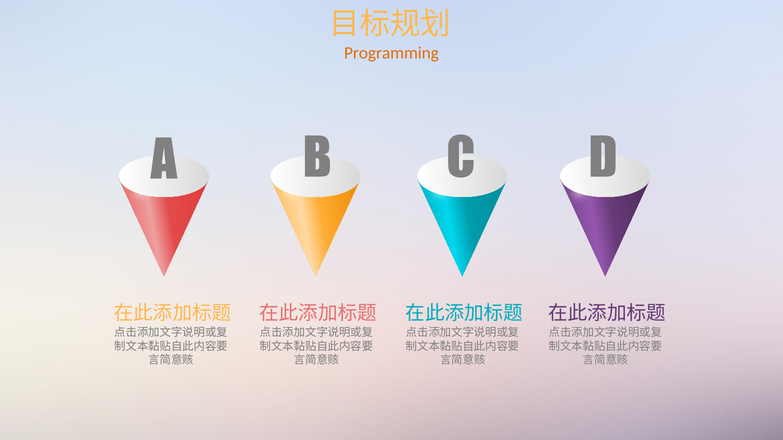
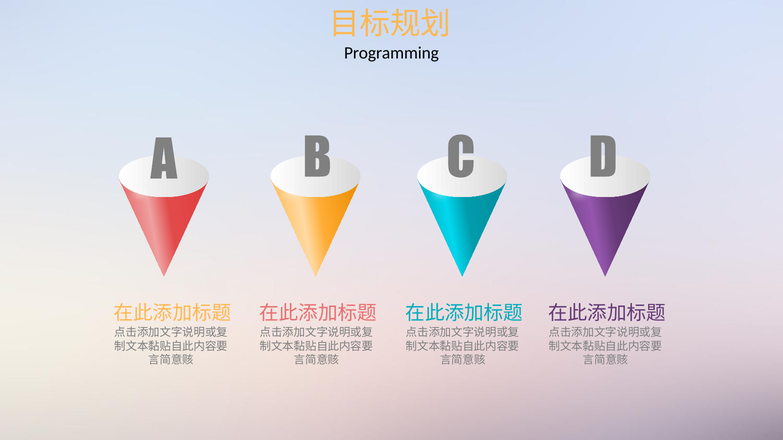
Programming colour: orange -> black (391, 53)
